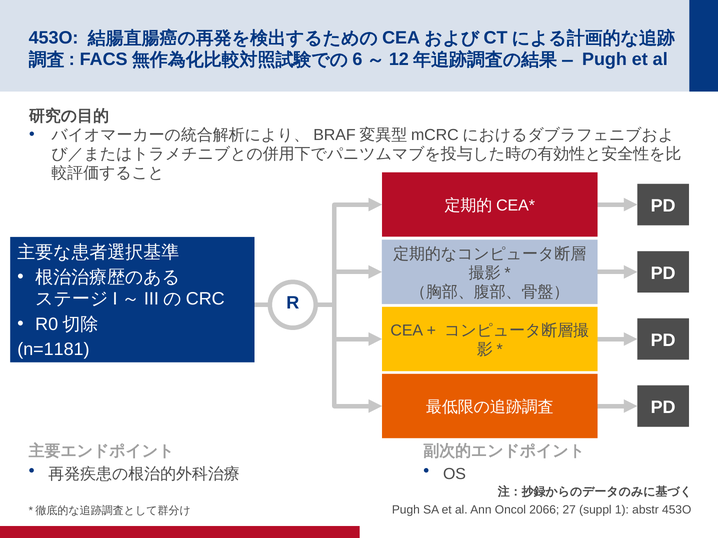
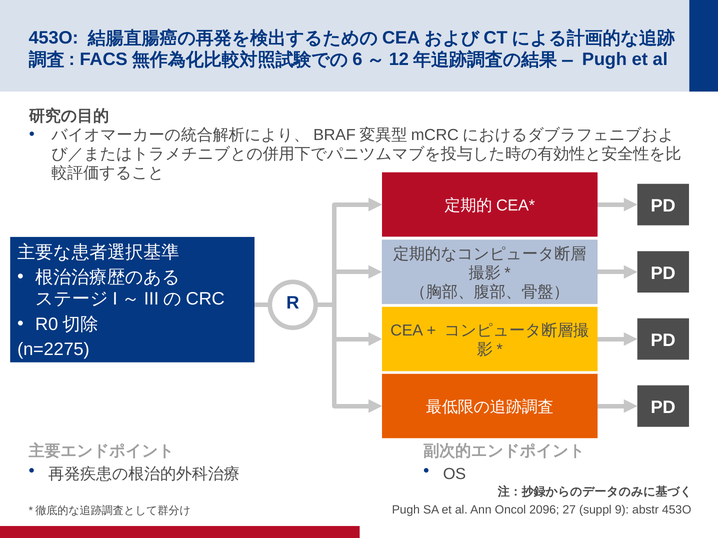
n=1181: n=1181 -> n=2275 (53, 350)
2066: 2066 -> 2096 (544, 510)
1: 1 -> 9 (622, 510)
